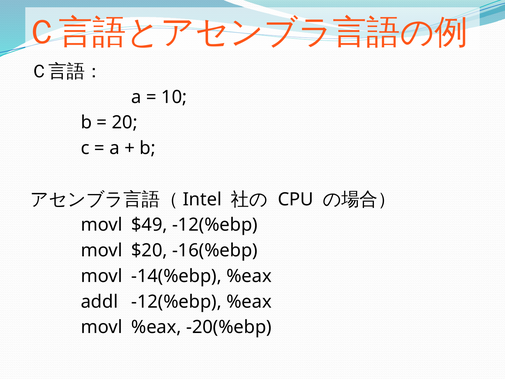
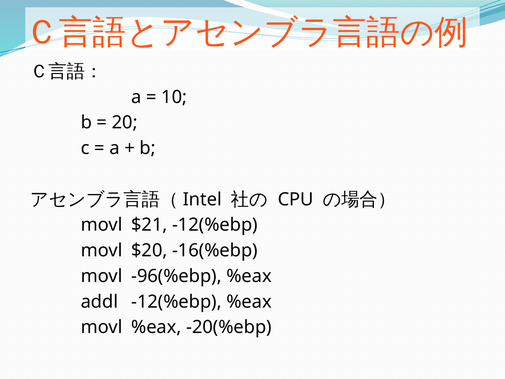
$49: $49 -> $21 (149, 225)
-14(%ebp: -14(%ebp -> -96(%ebp (176, 276)
